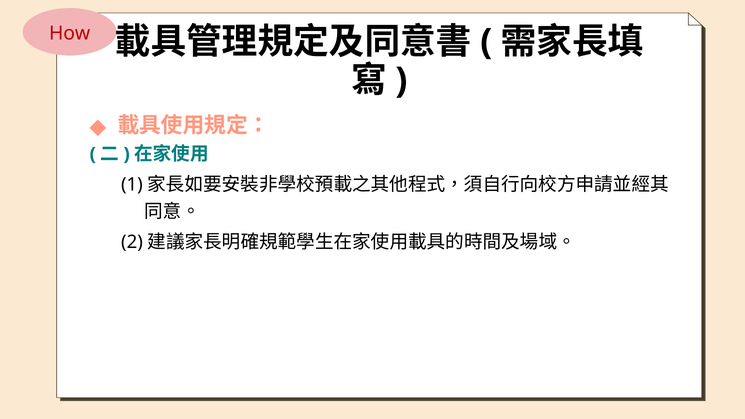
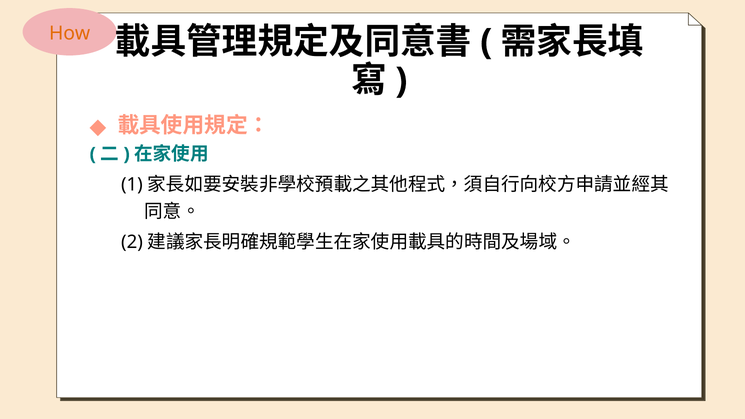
How colour: red -> orange (70, 33)
